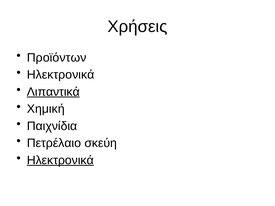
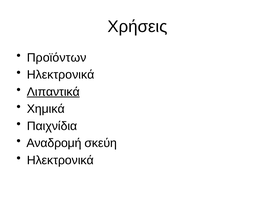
Χημική: Χημική -> Χημικά (46, 109)
Πετρέλαιο: Πετρέλαιο -> Αναδρομή (54, 143)
Ηλεκτρονικά underline: present -> none (60, 160)
